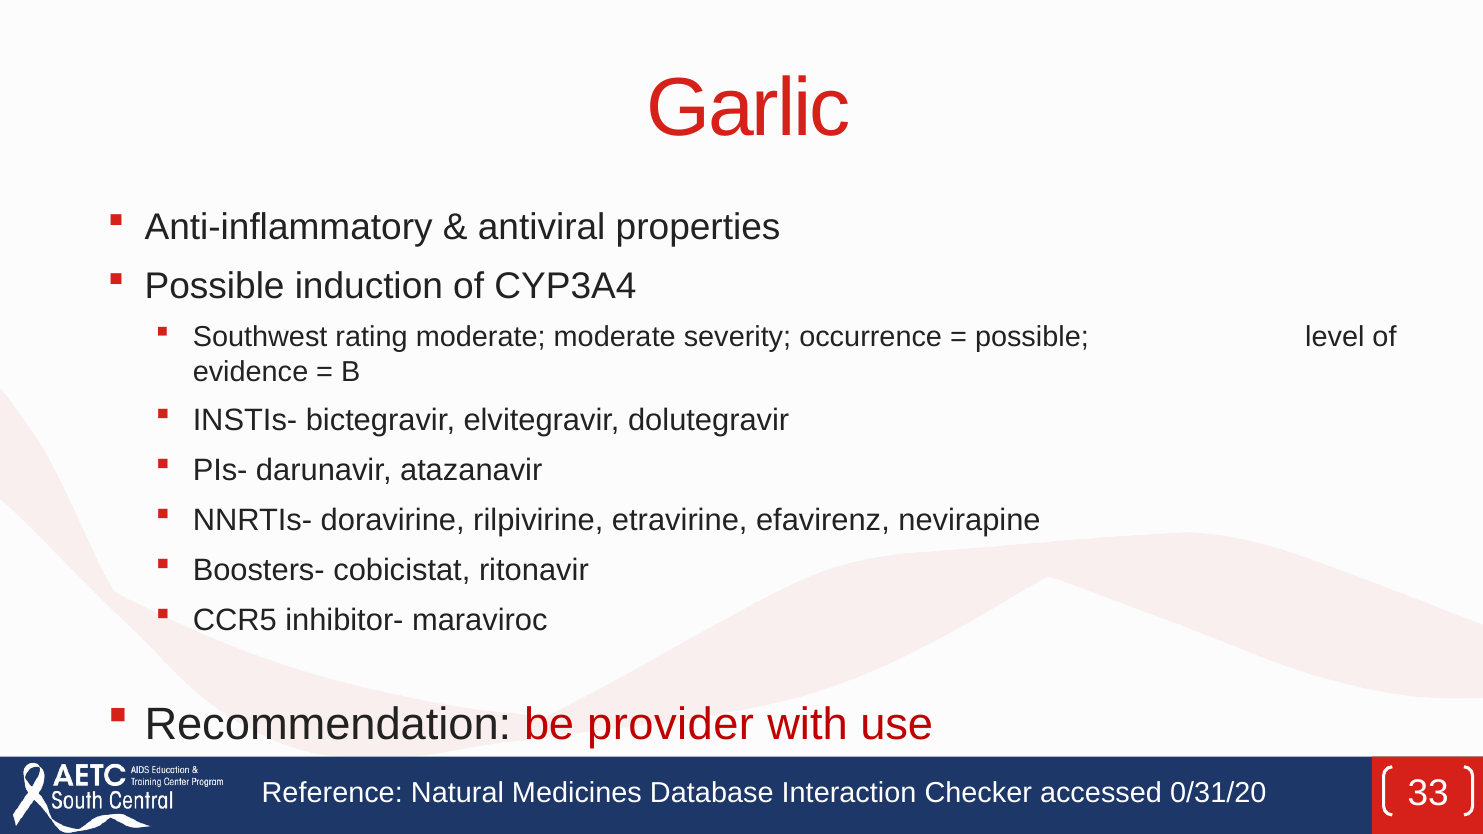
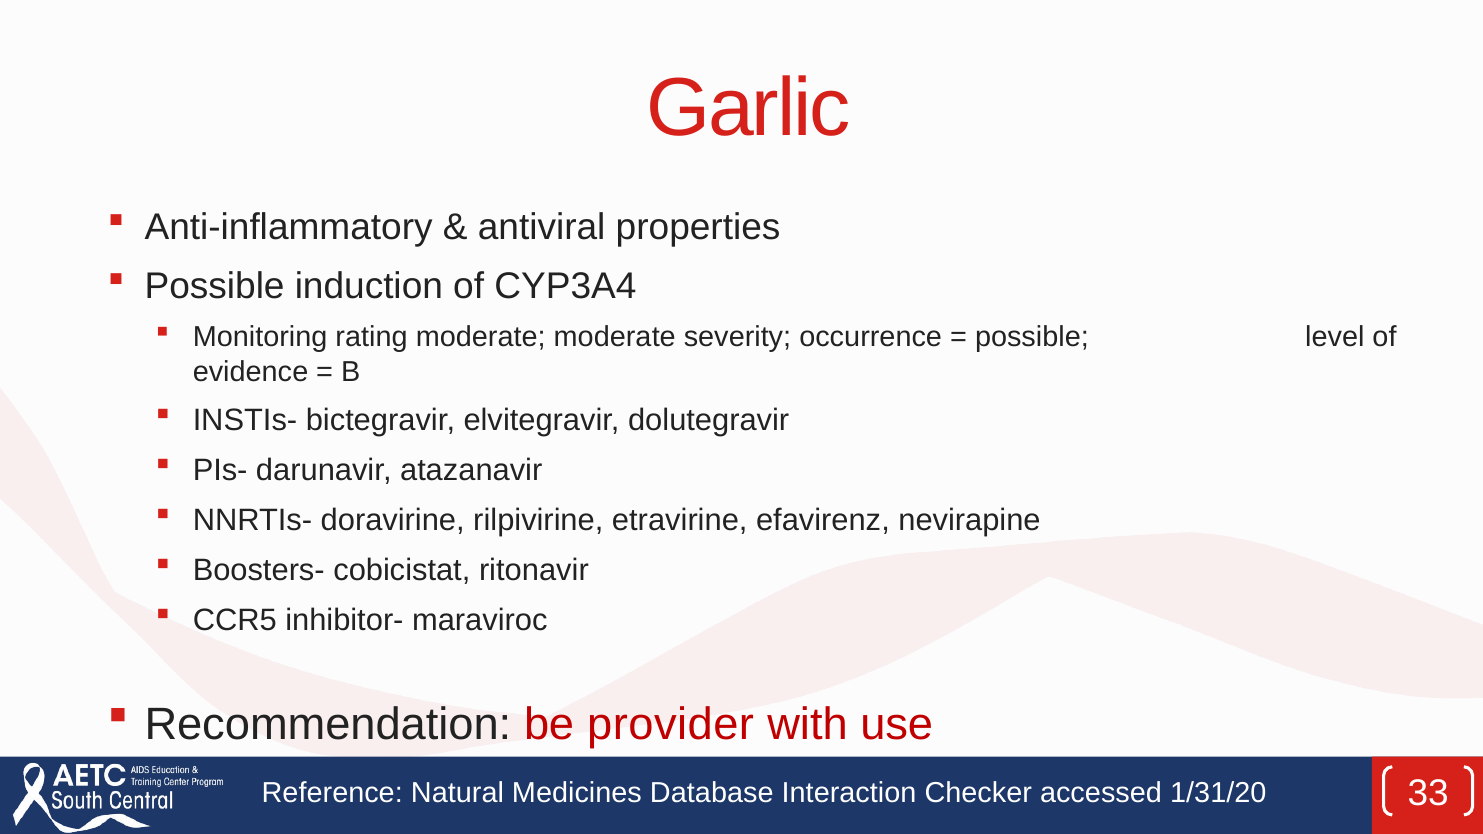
Southwest: Southwest -> Monitoring (260, 337)
0/31/20: 0/31/20 -> 1/31/20 (1218, 794)
